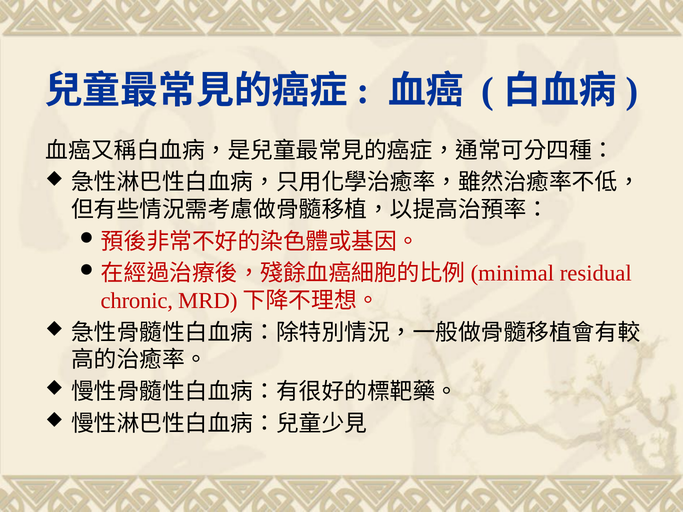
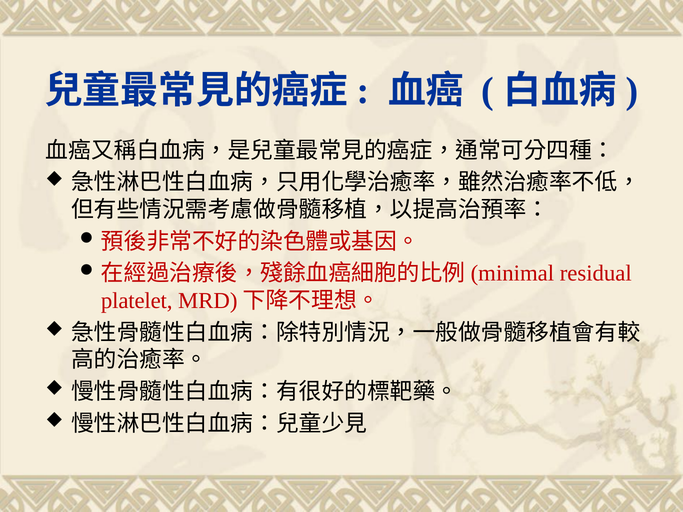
chronic: chronic -> platelet (137, 301)
